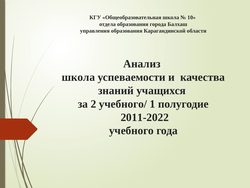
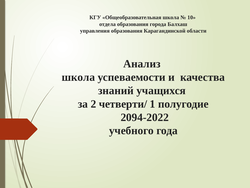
учебного/: учебного/ -> четверти/ (123, 104)
2011-2022: 2011-2022 -> 2094-2022 (145, 117)
